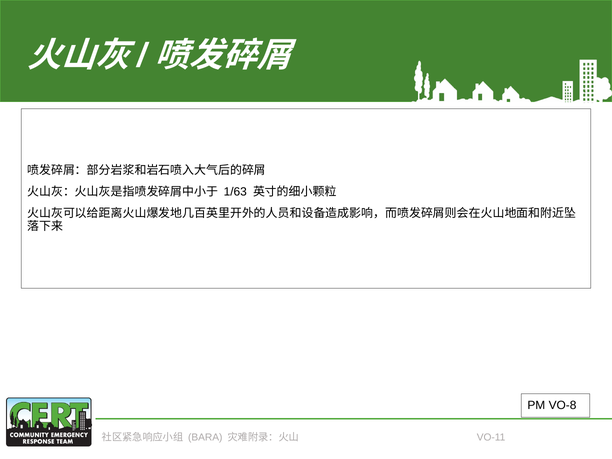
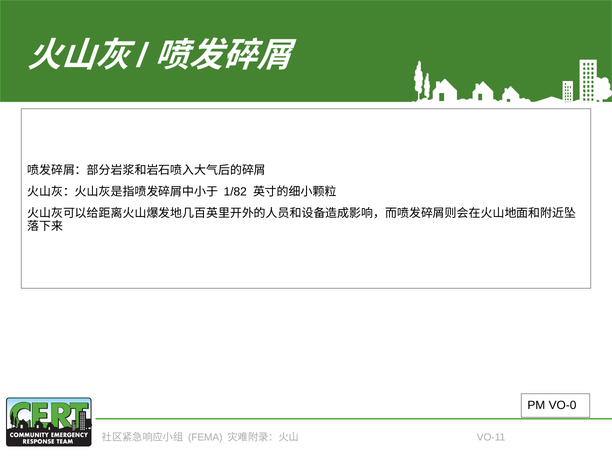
1/63: 1/63 -> 1/82 (235, 192)
VO-8: VO-8 -> VO-0 (563, 406)
BARA: BARA -> FEMA (205, 437)
